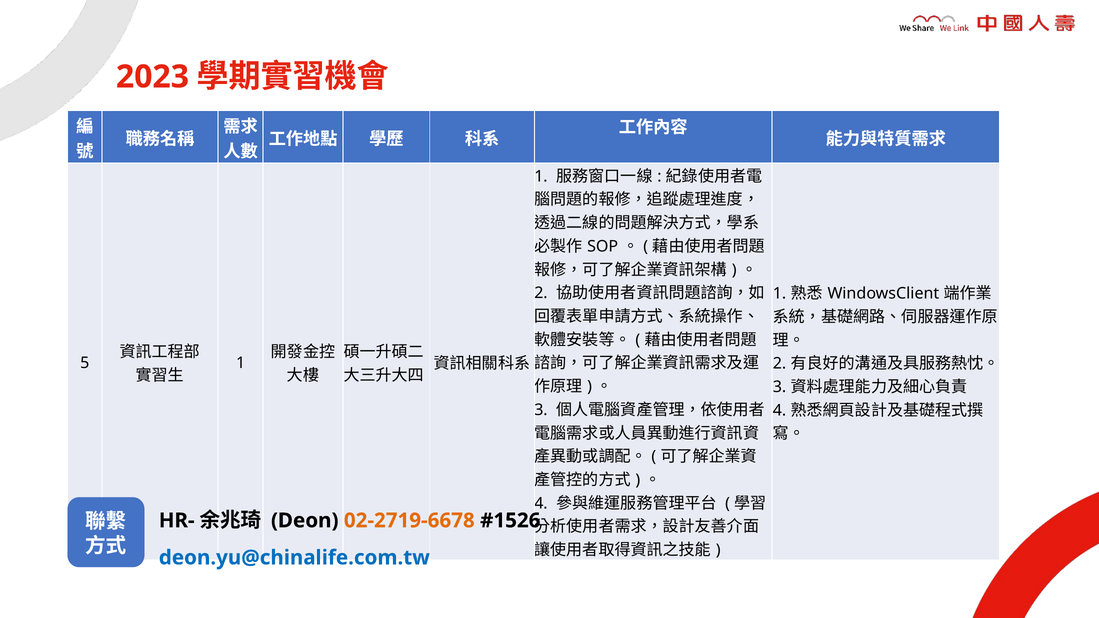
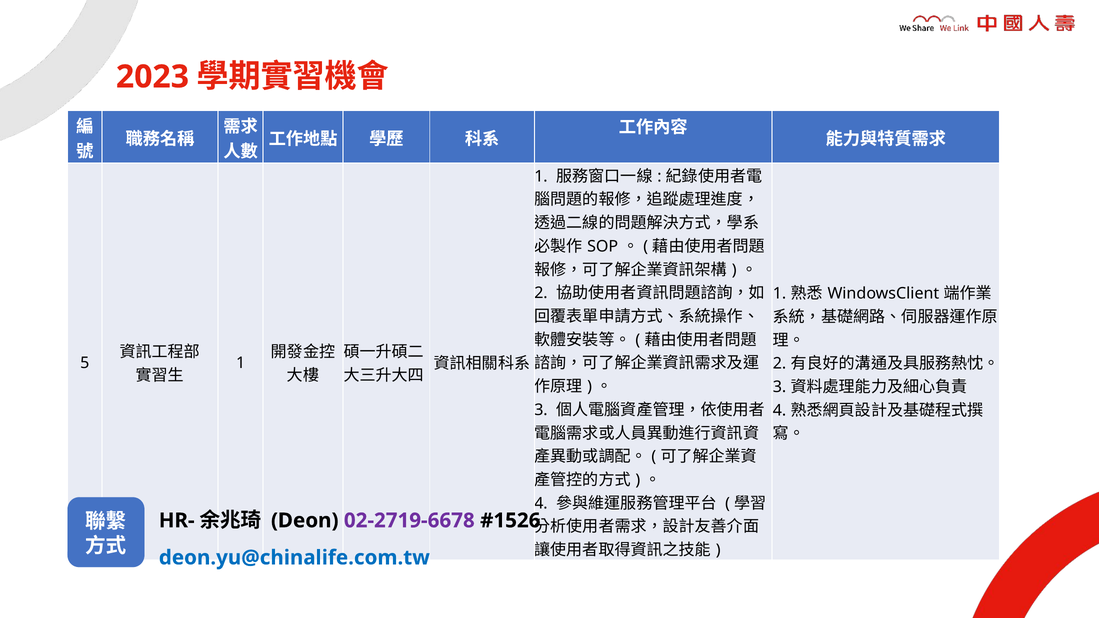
02-2719-6678 colour: orange -> purple (409, 521)
